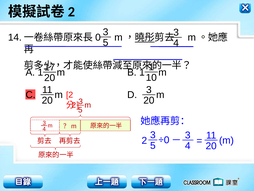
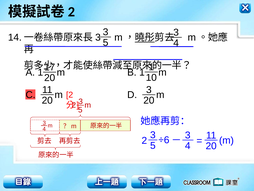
0: 0 -> 3 (98, 37)
0: 0 -> 6 (167, 140)
